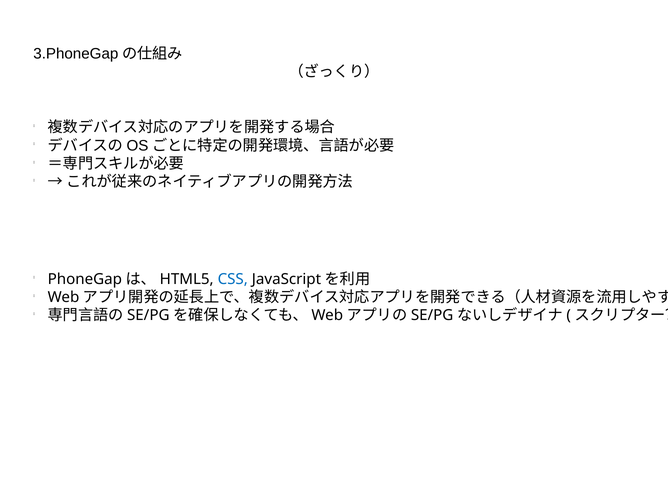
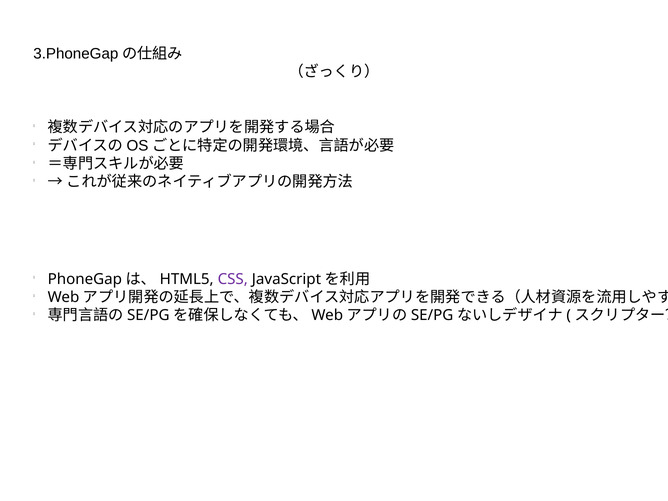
CSS colour: blue -> purple (233, 279)
